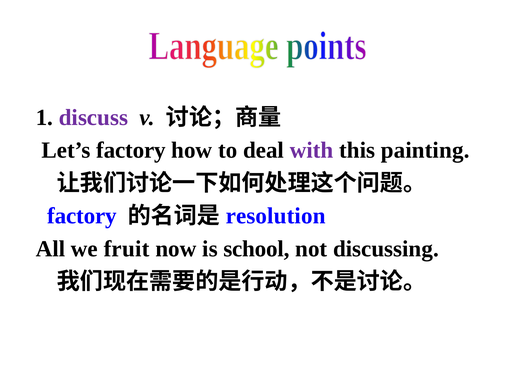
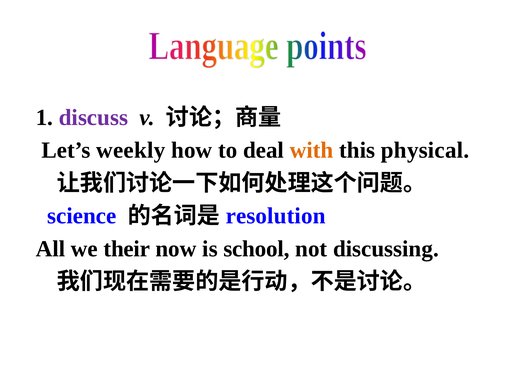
Let’s factory: factory -> weekly (131, 150)
with colour: purple -> orange (312, 150)
painting: painting -> physical (425, 150)
factory: factory -> science (82, 216)
fruit: fruit -> their (127, 248)
